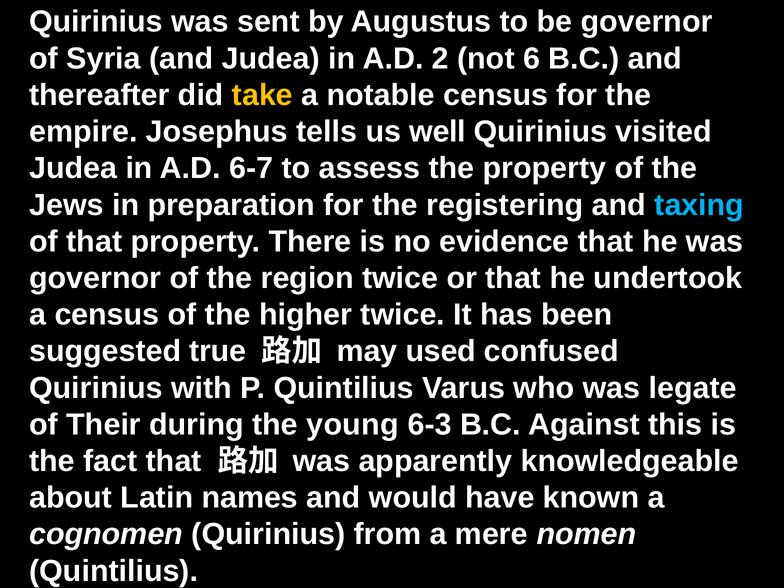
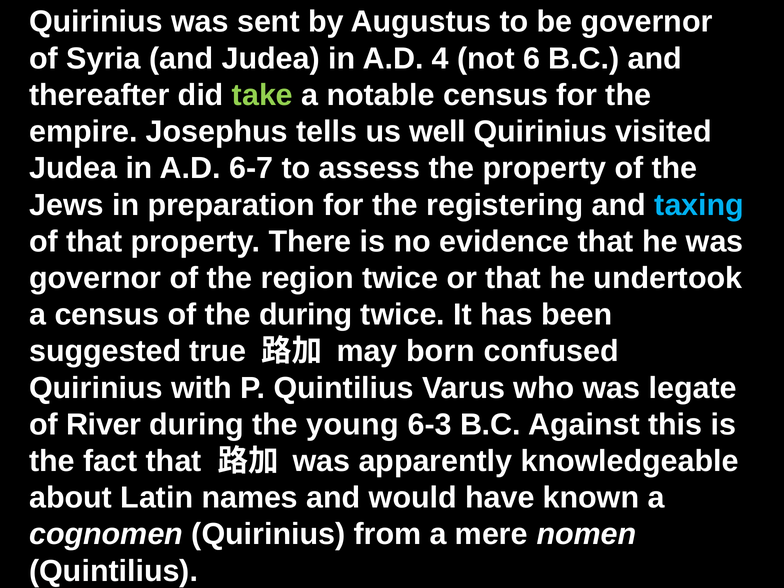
2: 2 -> 4 (440, 59)
take colour: yellow -> light green (262, 95)
the higher: higher -> during (306, 315)
used: used -> born (440, 351)
Their: Their -> River (104, 425)
